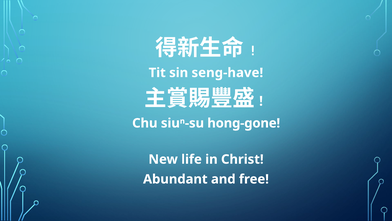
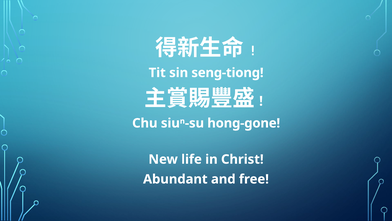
seng-have: seng-have -> seng-tiong (227, 73)
